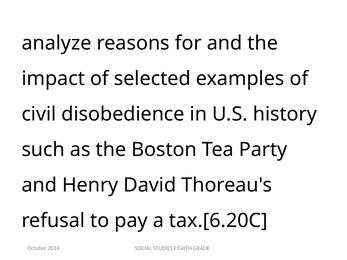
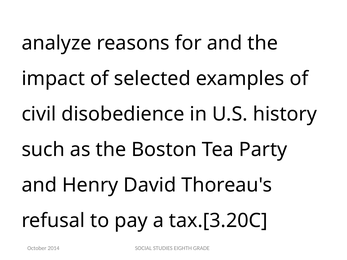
tax.[6.20C: tax.[6.20C -> tax.[3.20C (218, 221)
